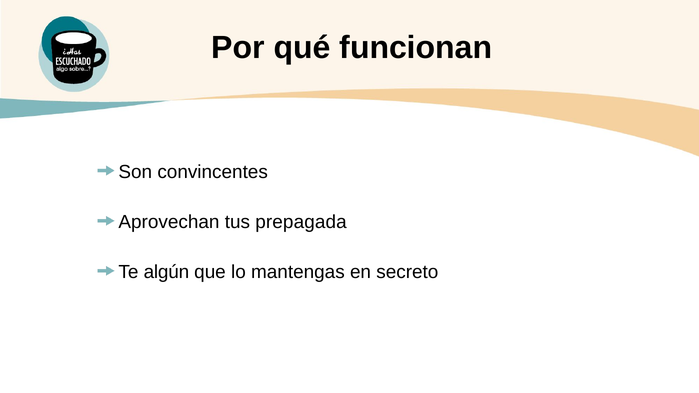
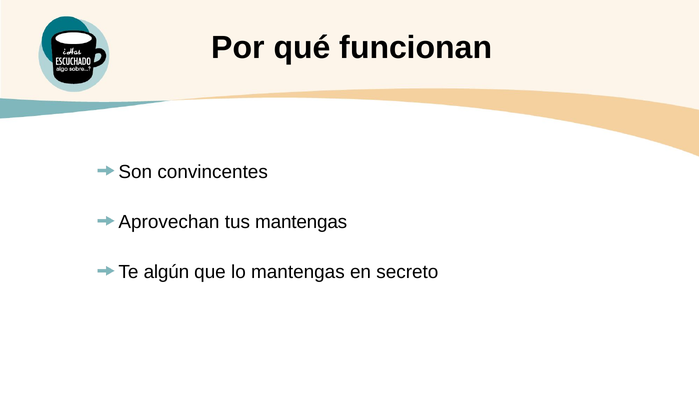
tus prepagada: prepagada -> mantengas (301, 222)
